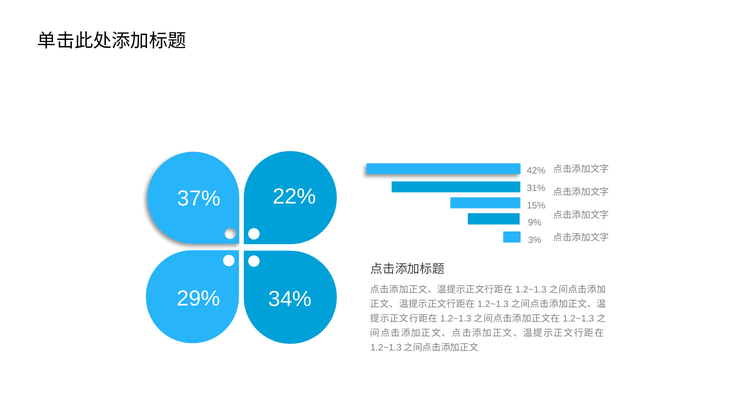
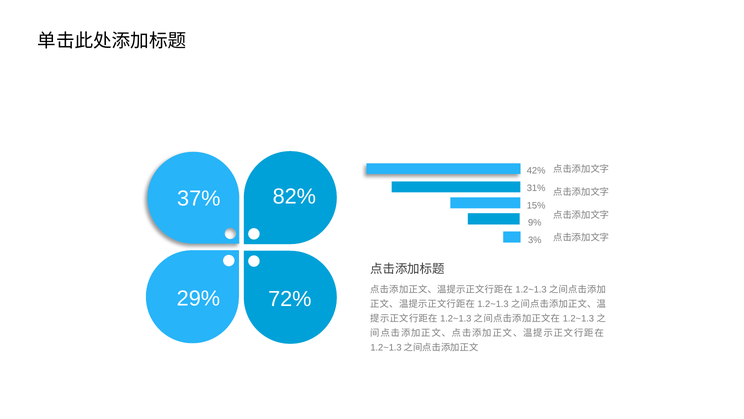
22%: 22% -> 82% (294, 196)
34%: 34% -> 72% (290, 299)
